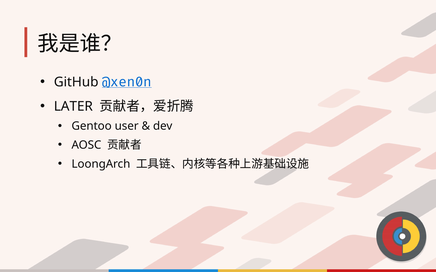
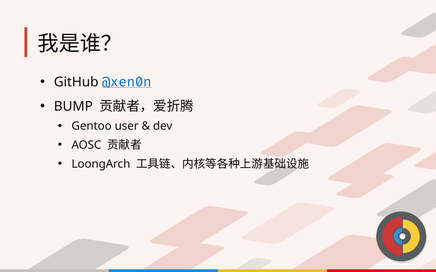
LATER: LATER -> BUMP (73, 107)
